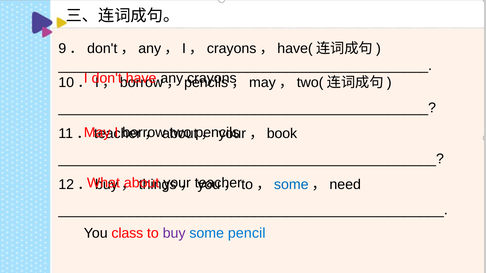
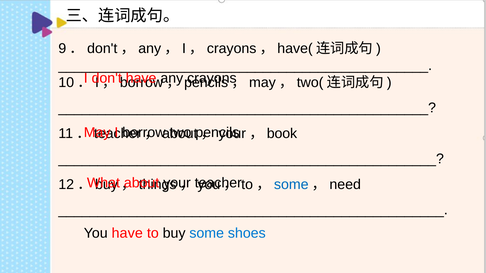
You class: class -> have (127, 233)
buy colour: purple -> black (174, 233)
pencil: pencil -> shoes (247, 233)
